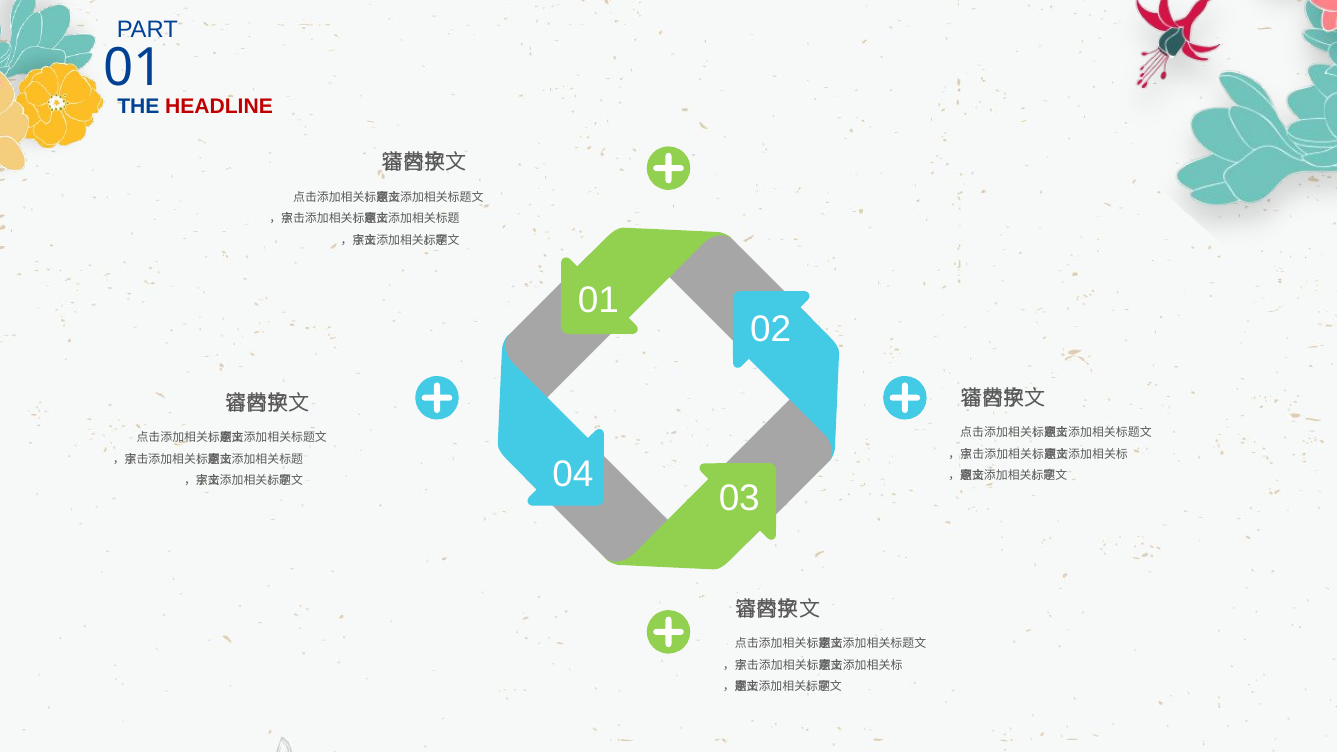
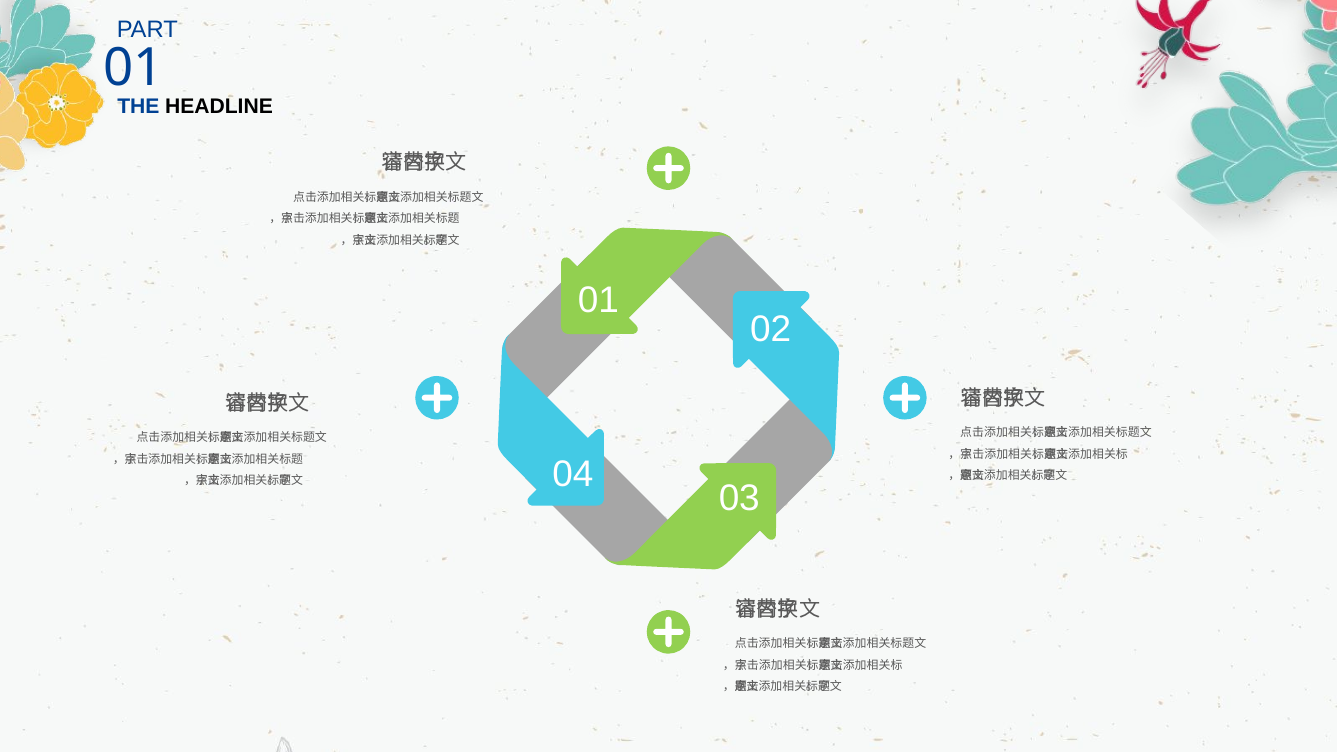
HEADLINE colour: red -> black (219, 107)
